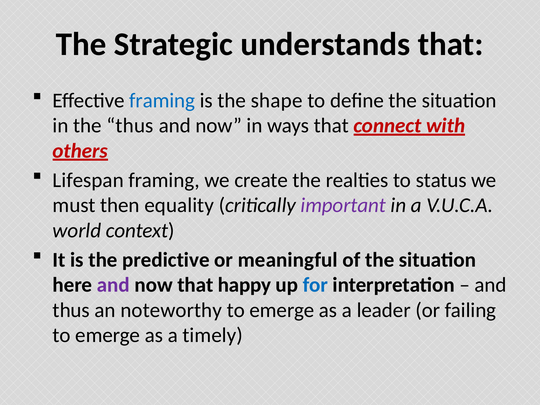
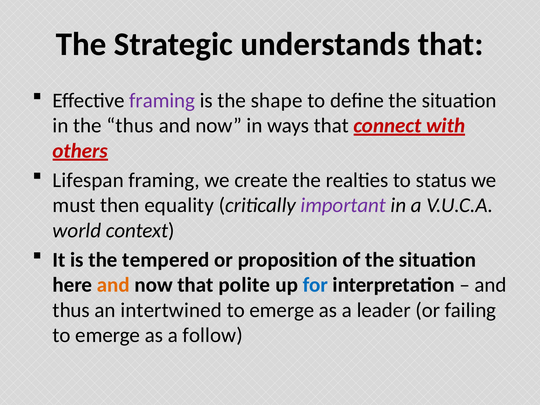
framing colour: blue -> purple (162, 100)
predictive: predictive -> tempered (166, 260)
meaningful: meaningful -> proposition (288, 260)
and colour: purple -> orange (113, 285)
happy: happy -> polite (244, 285)
noteworthy: noteworthy -> intertwined (171, 310)
timely: timely -> follow (213, 335)
